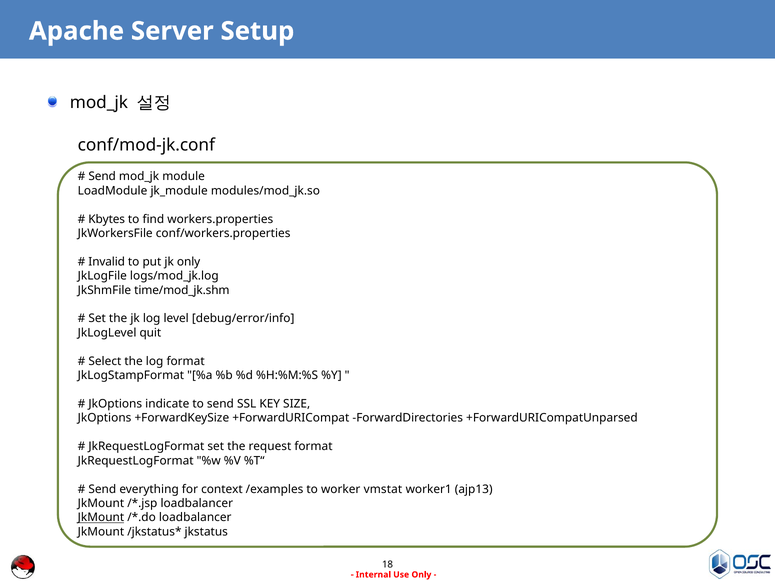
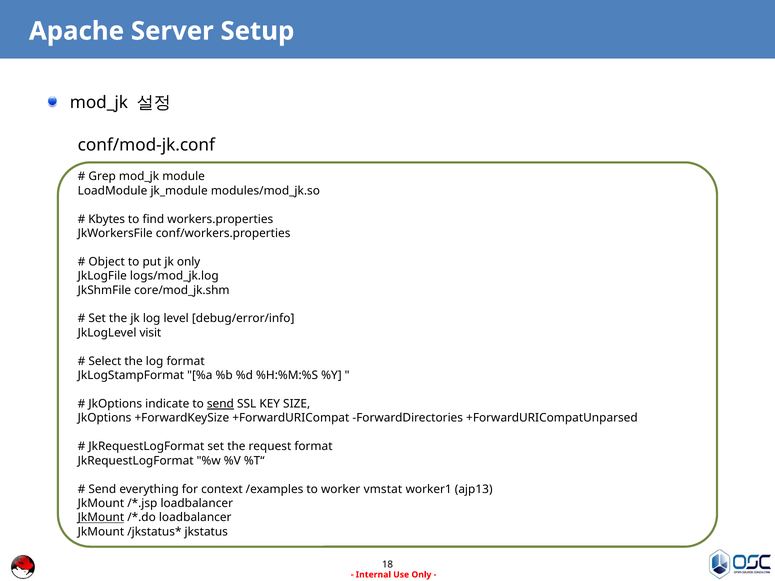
Send: Send -> Grep (102, 177)
Invalid: Invalid -> Object (107, 262)
time/mod_jk.shm: time/mod_jk.shm -> core/mod_jk.shm (182, 290)
quit: quit -> visit (150, 333)
send underline: none -> present (220, 404)
